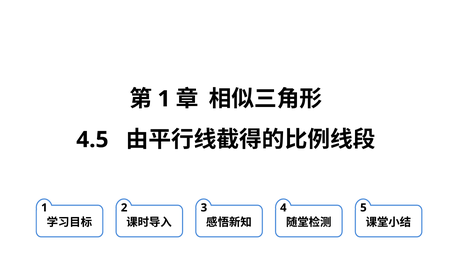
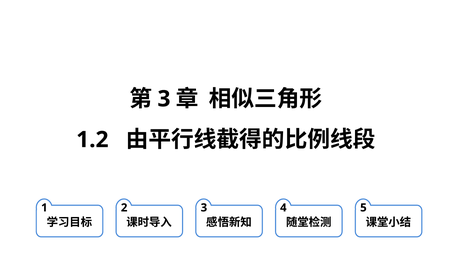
1: 1 -> 3 (164, 99)
4.5: 4.5 -> 1.2 (92, 140)
